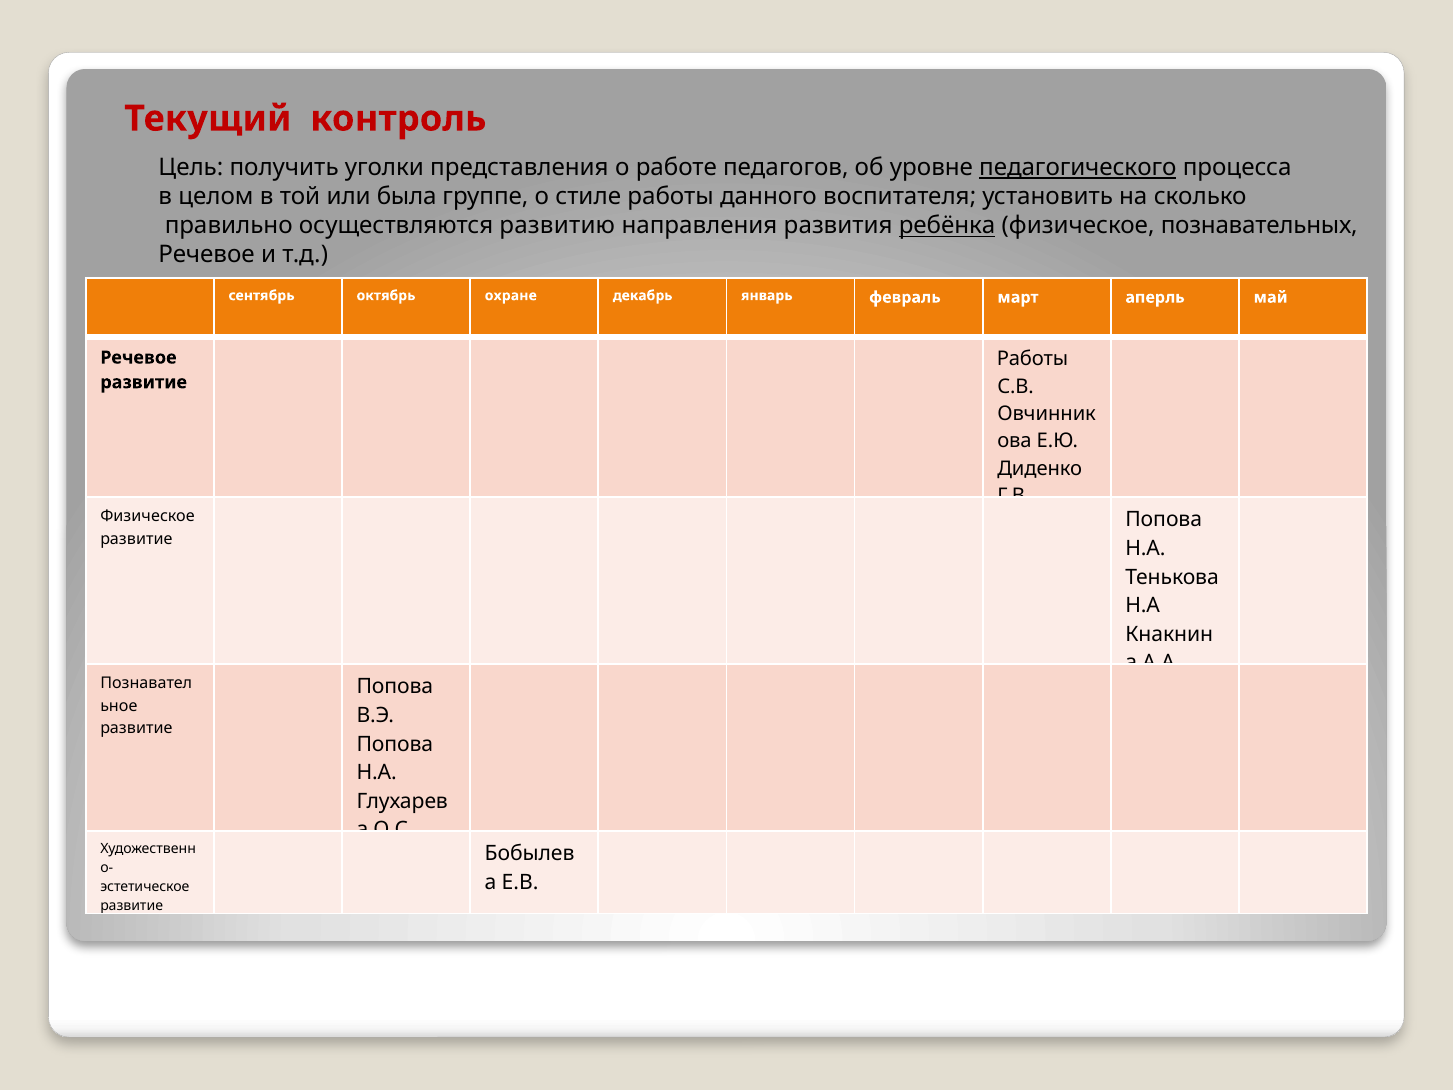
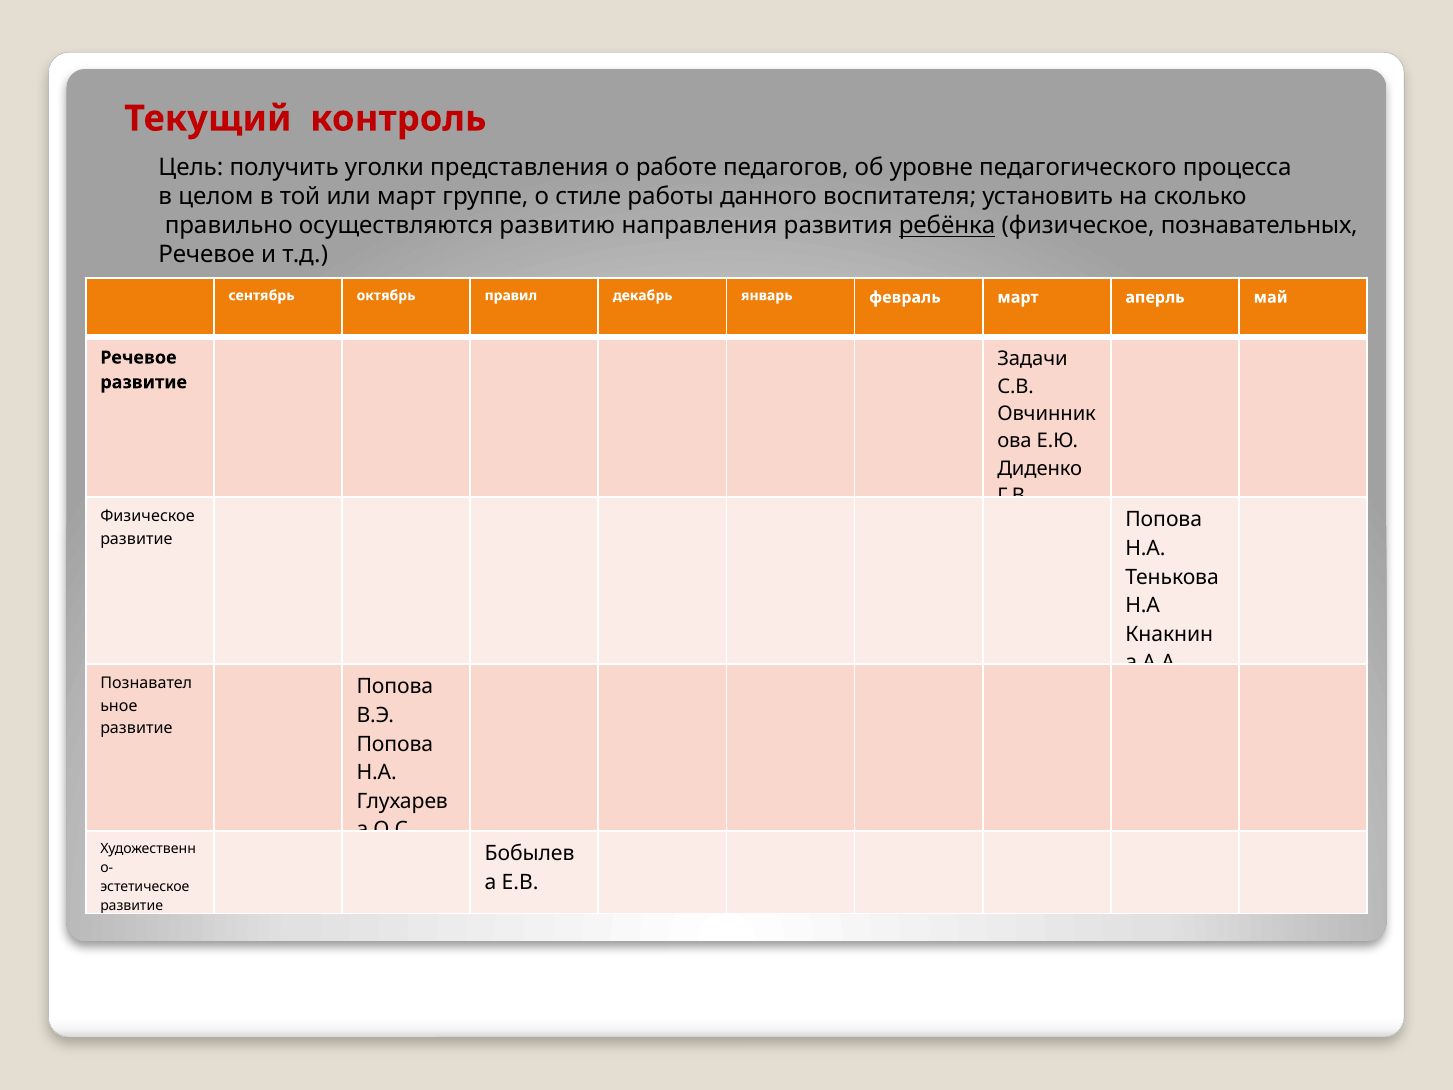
педагогического underline: present -> none (1078, 168)
или была: была -> март (406, 197)
охране: охране -> правил (511, 295)
Работы: Работы -> Задачи (1032, 359)
